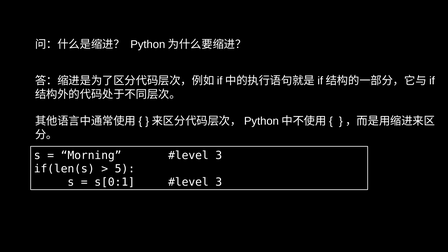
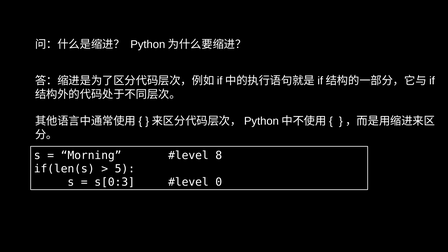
3: 3 -> 8 (219, 155)
s[0:1: s[0:1 -> s[0:3 (115, 182)
3: 3 -> 0 (219, 182)
